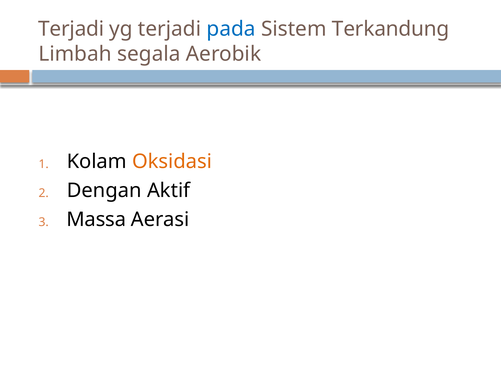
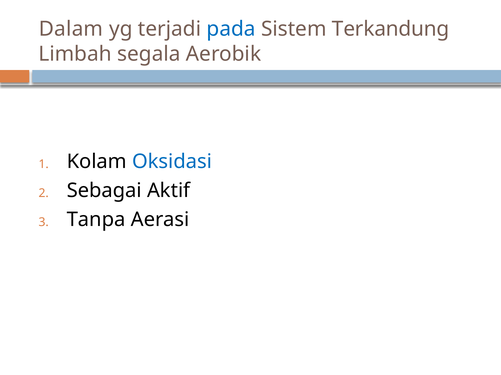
Terjadi: Terjadi -> Dalam (71, 29)
Oksidasi colour: orange -> blue (172, 162)
Dengan: Dengan -> Sebagai (104, 191)
Massa: Massa -> Tanpa (96, 220)
